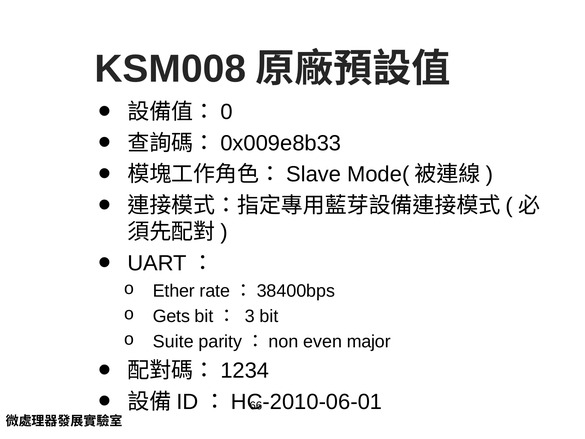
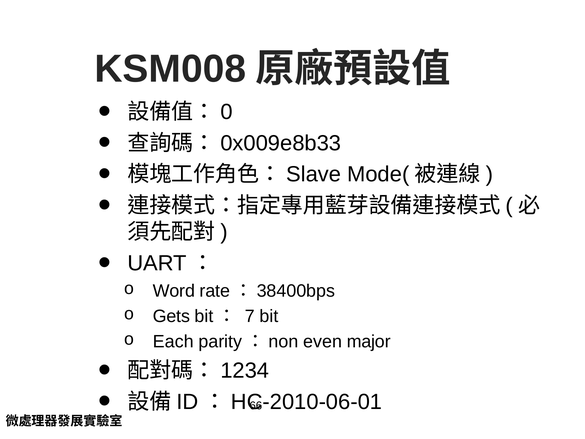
Ether: Ether -> Word (174, 291)
3: 3 -> 7 (250, 316)
Suite: Suite -> Each (173, 341)
